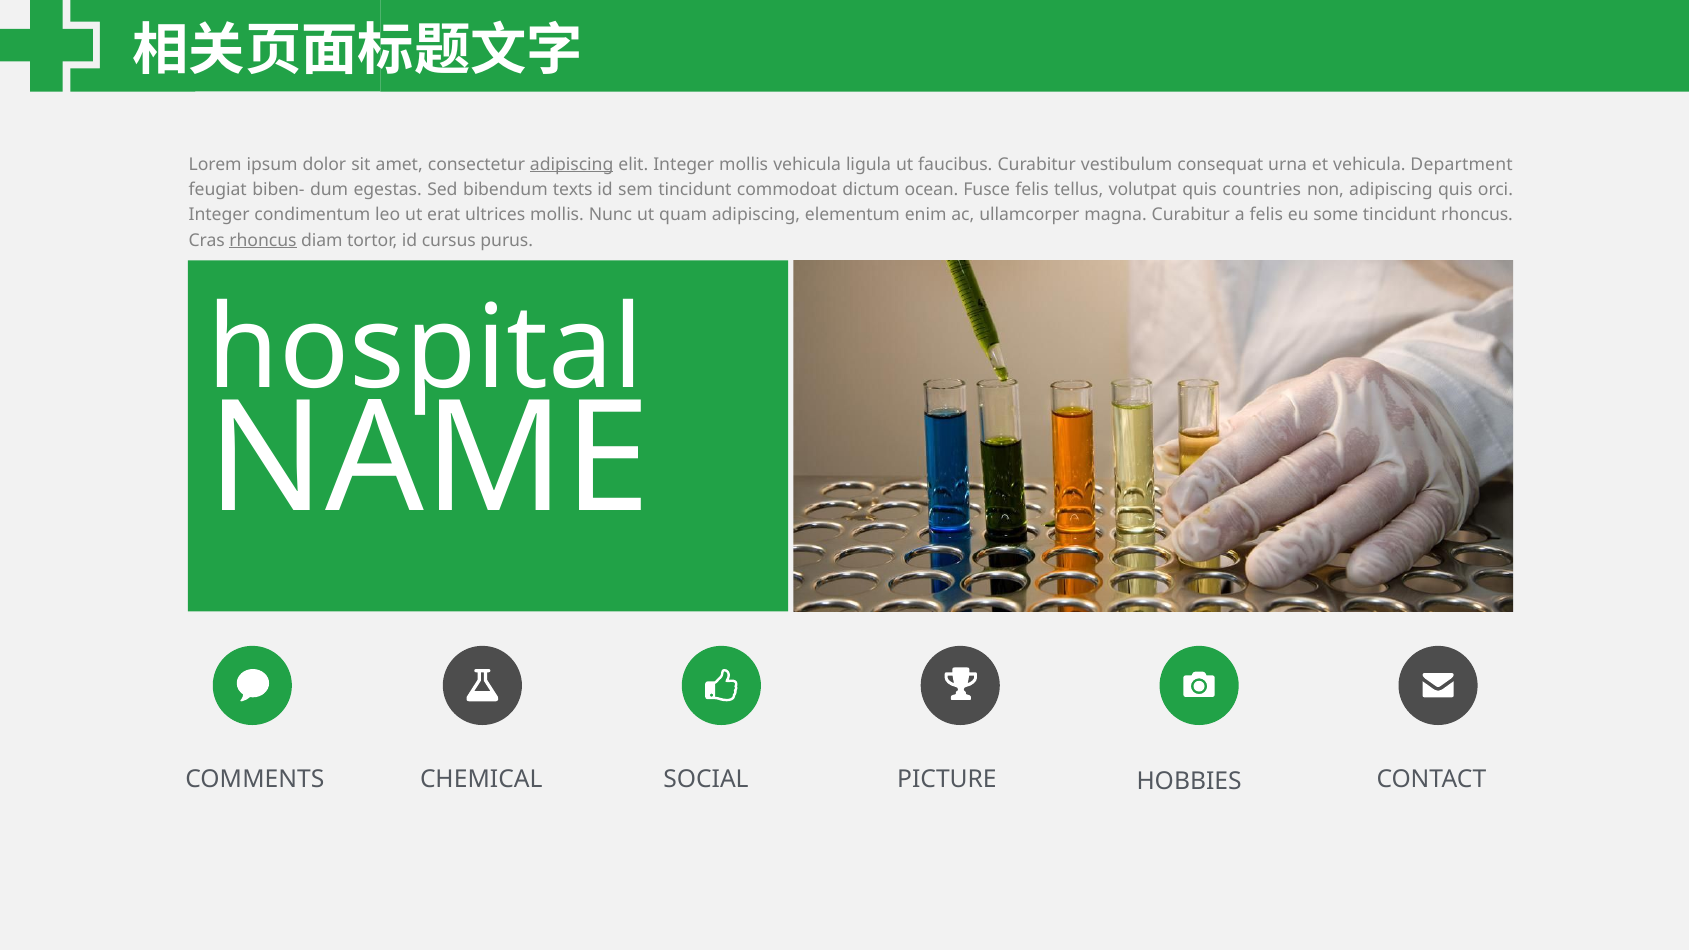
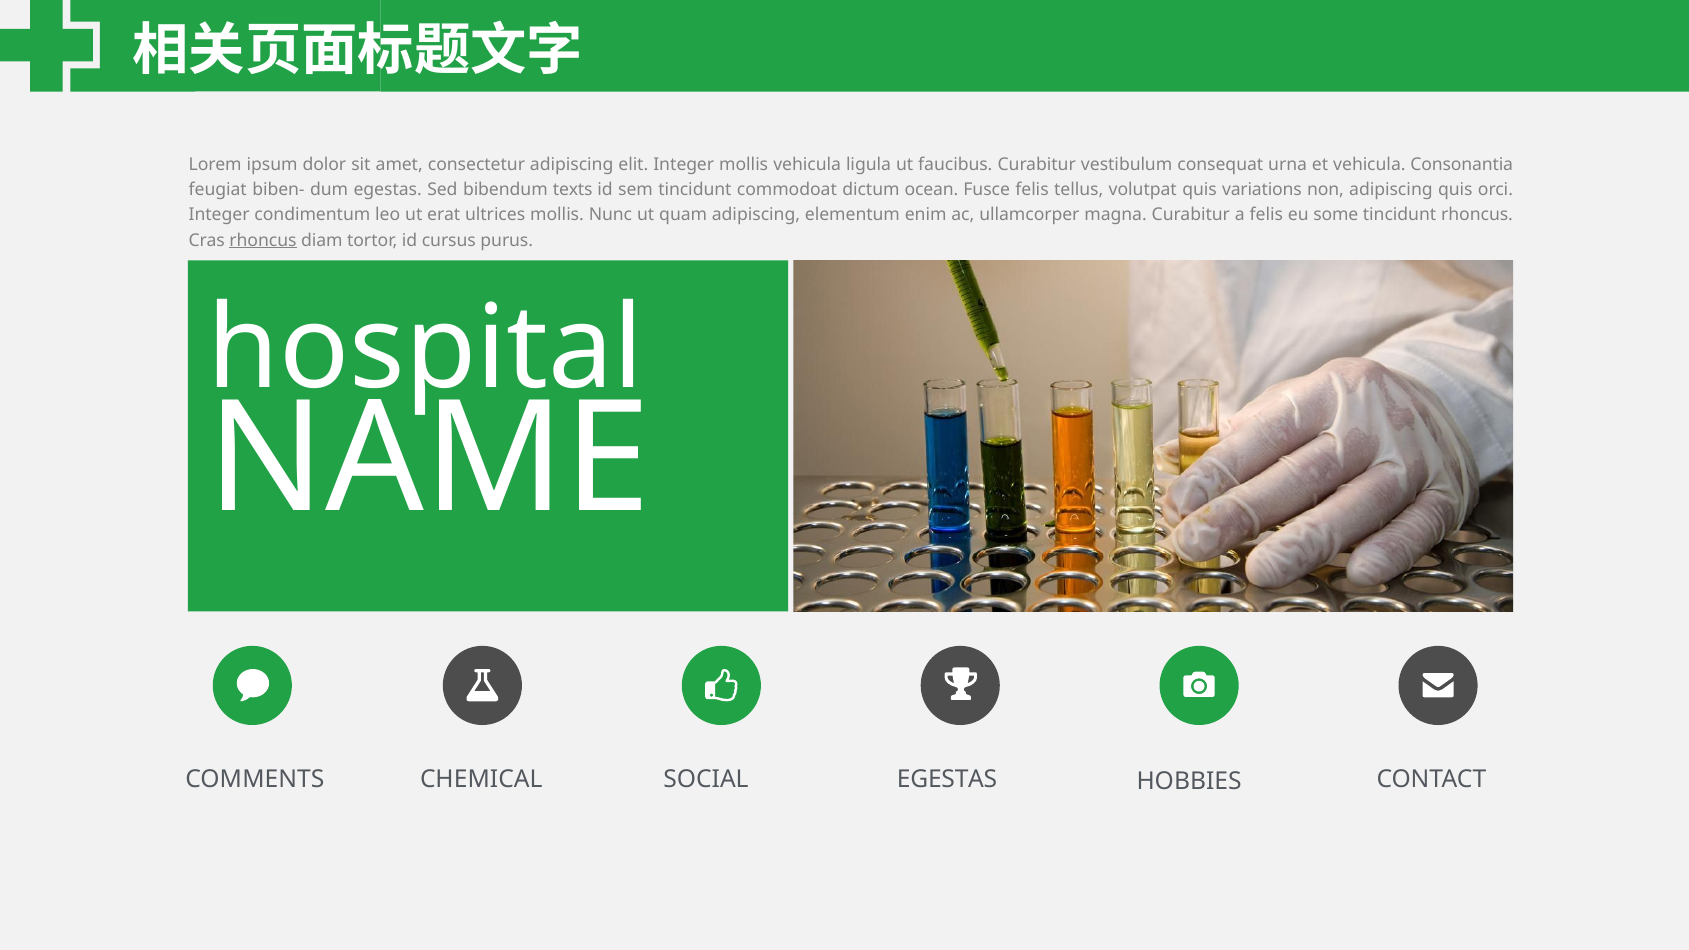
adipiscing underline: present -> none (572, 164)
Department: Department -> Consonantia (1462, 164)
countries: countries -> variations (1262, 190)
SOCIAL PICTURE: PICTURE -> EGESTAS (947, 779)
